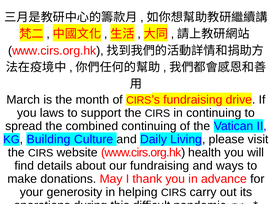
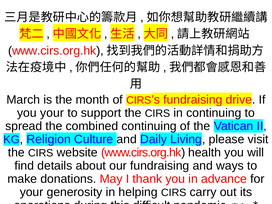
you laws: laws -> your (52, 113)
Building: Building -> Religion (49, 139)
